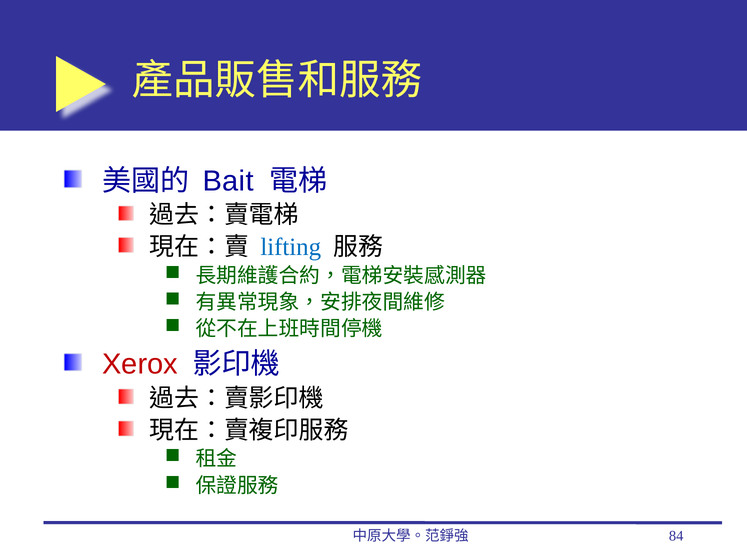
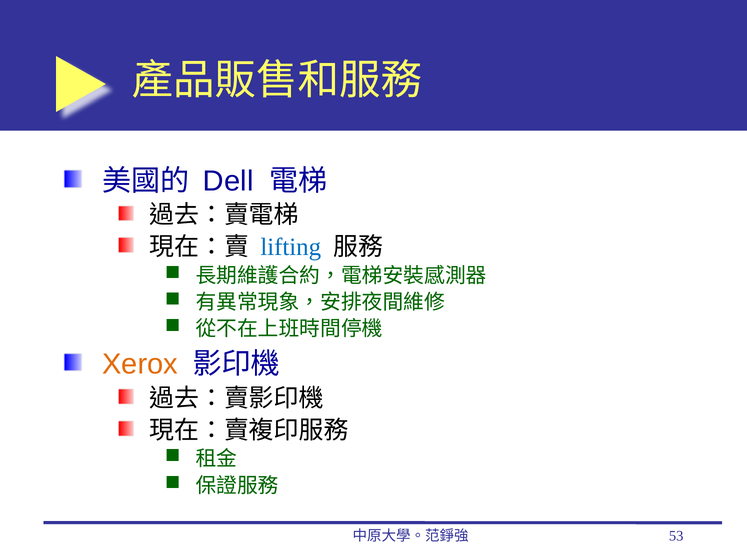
Bait: Bait -> Dell (228, 181)
Xerox colour: red -> orange (140, 365)
84: 84 -> 53 (676, 536)
